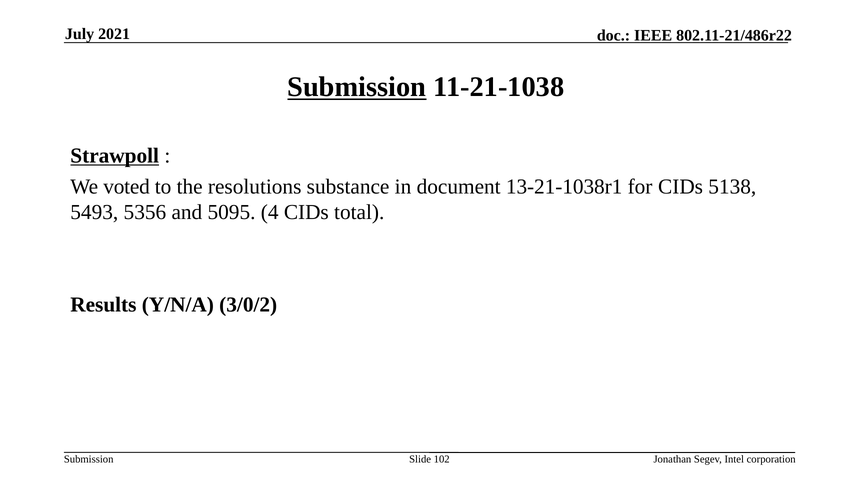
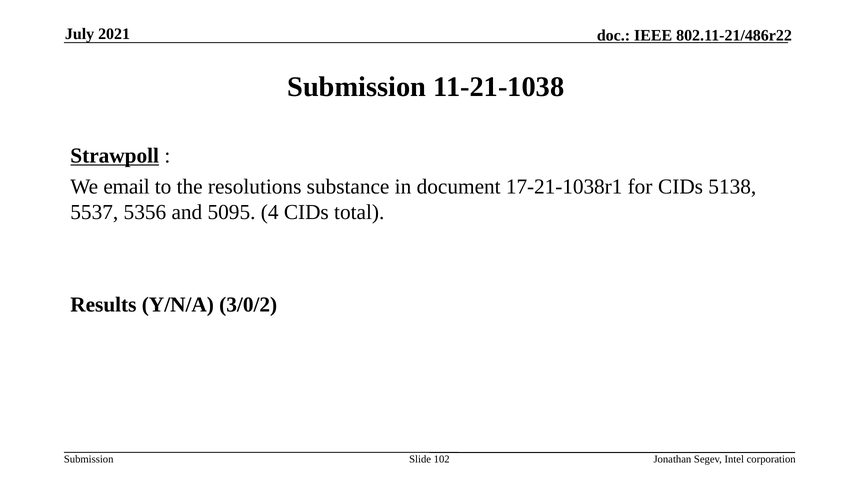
Submission underline: present -> none (357, 87)
voted: voted -> email (127, 187)
13-21-1038r1: 13-21-1038r1 -> 17-21-1038r1 (564, 187)
5493: 5493 -> 5537 (94, 212)
